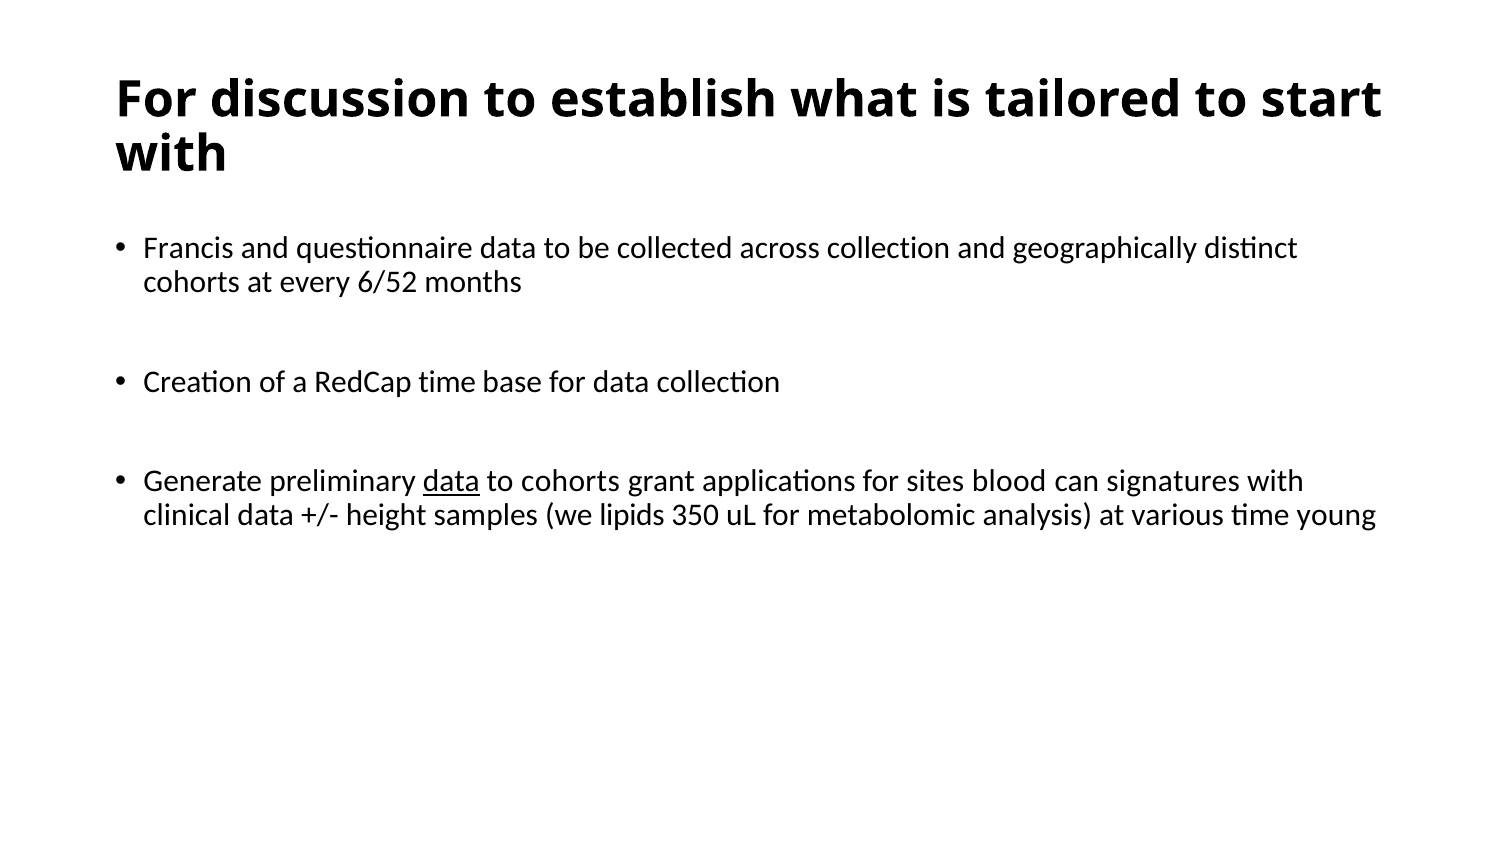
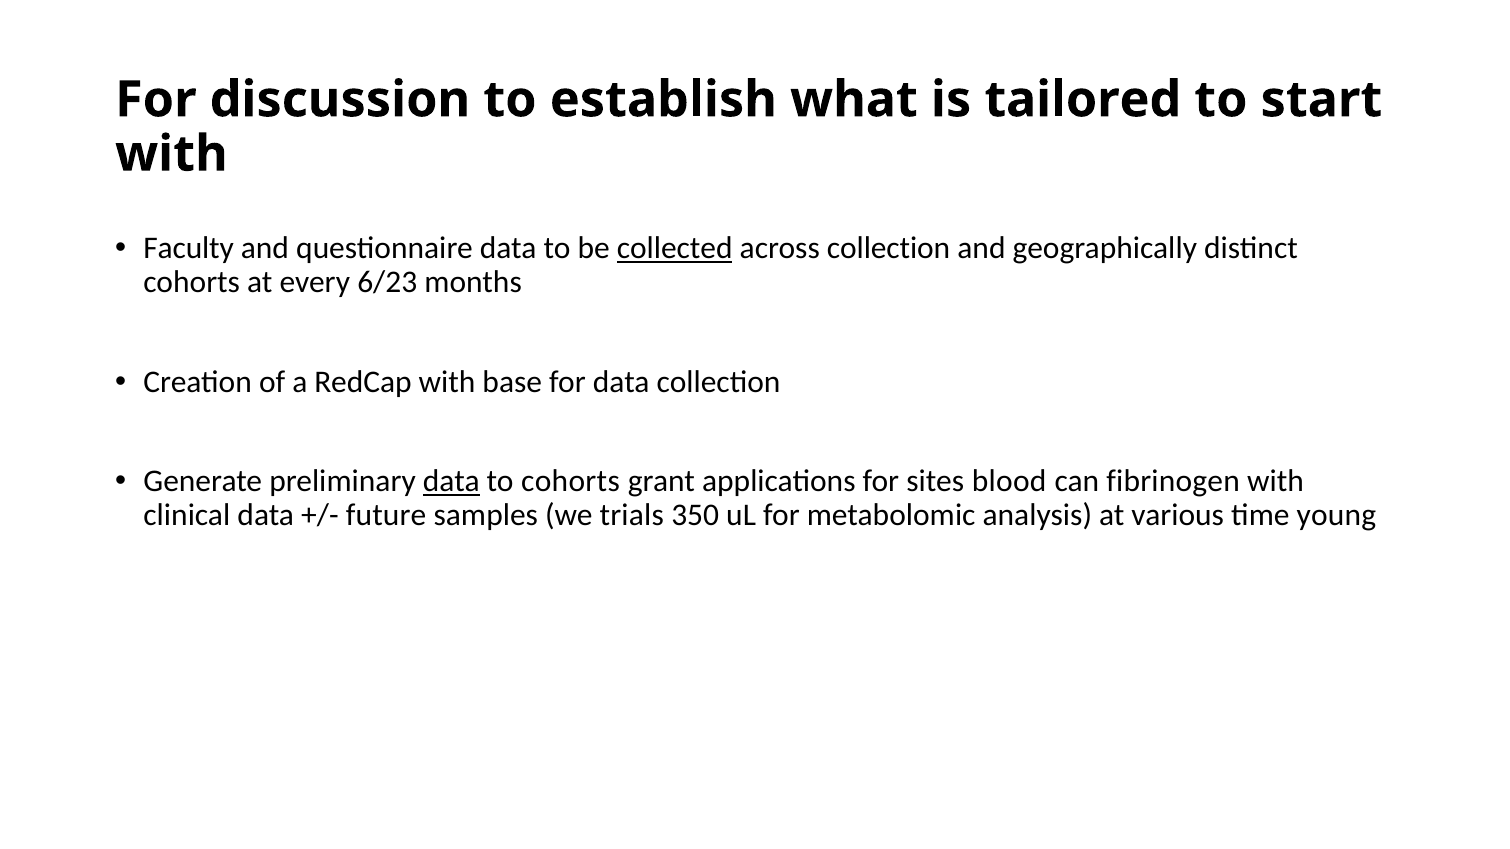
Francis: Francis -> Faculty (189, 249)
collected underline: none -> present (675, 249)
6/52: 6/52 -> 6/23 (387, 283)
RedCap time: time -> with (447, 382)
signatures: signatures -> fibrinogen (1173, 482)
height: height -> future (386, 516)
lipids: lipids -> trials (632, 516)
